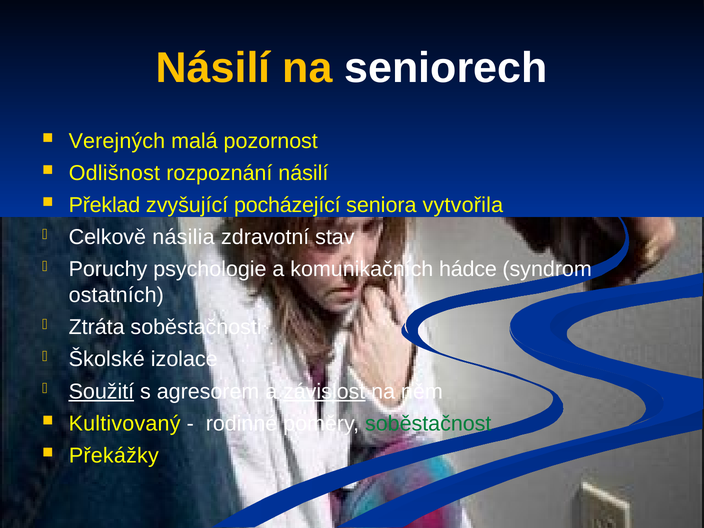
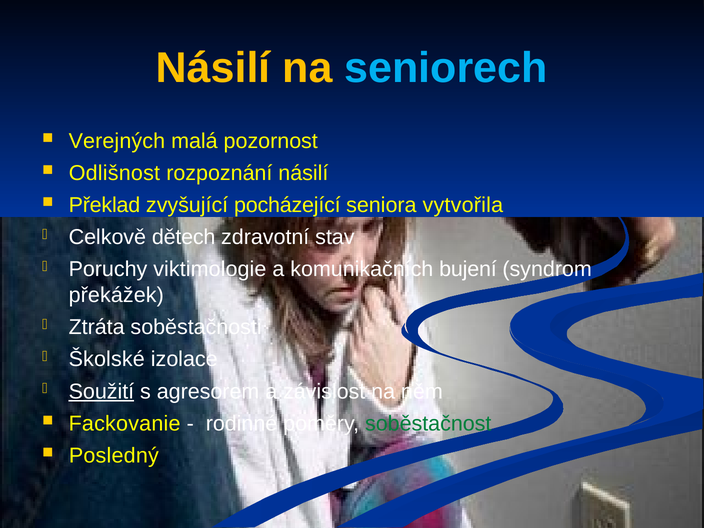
seniorech colour: white -> light blue (446, 68)
násilia: násilia -> dětech (184, 237)
psychologie: psychologie -> viktimologie (210, 269)
hádce: hádce -> bujení (468, 269)
ostatních: ostatních -> překážek (116, 295)
závislost underline: present -> none (324, 391)
Kultivovaný: Kultivovaný -> Fackovanie (125, 423)
Překážky: Překážky -> Posledný (114, 456)
